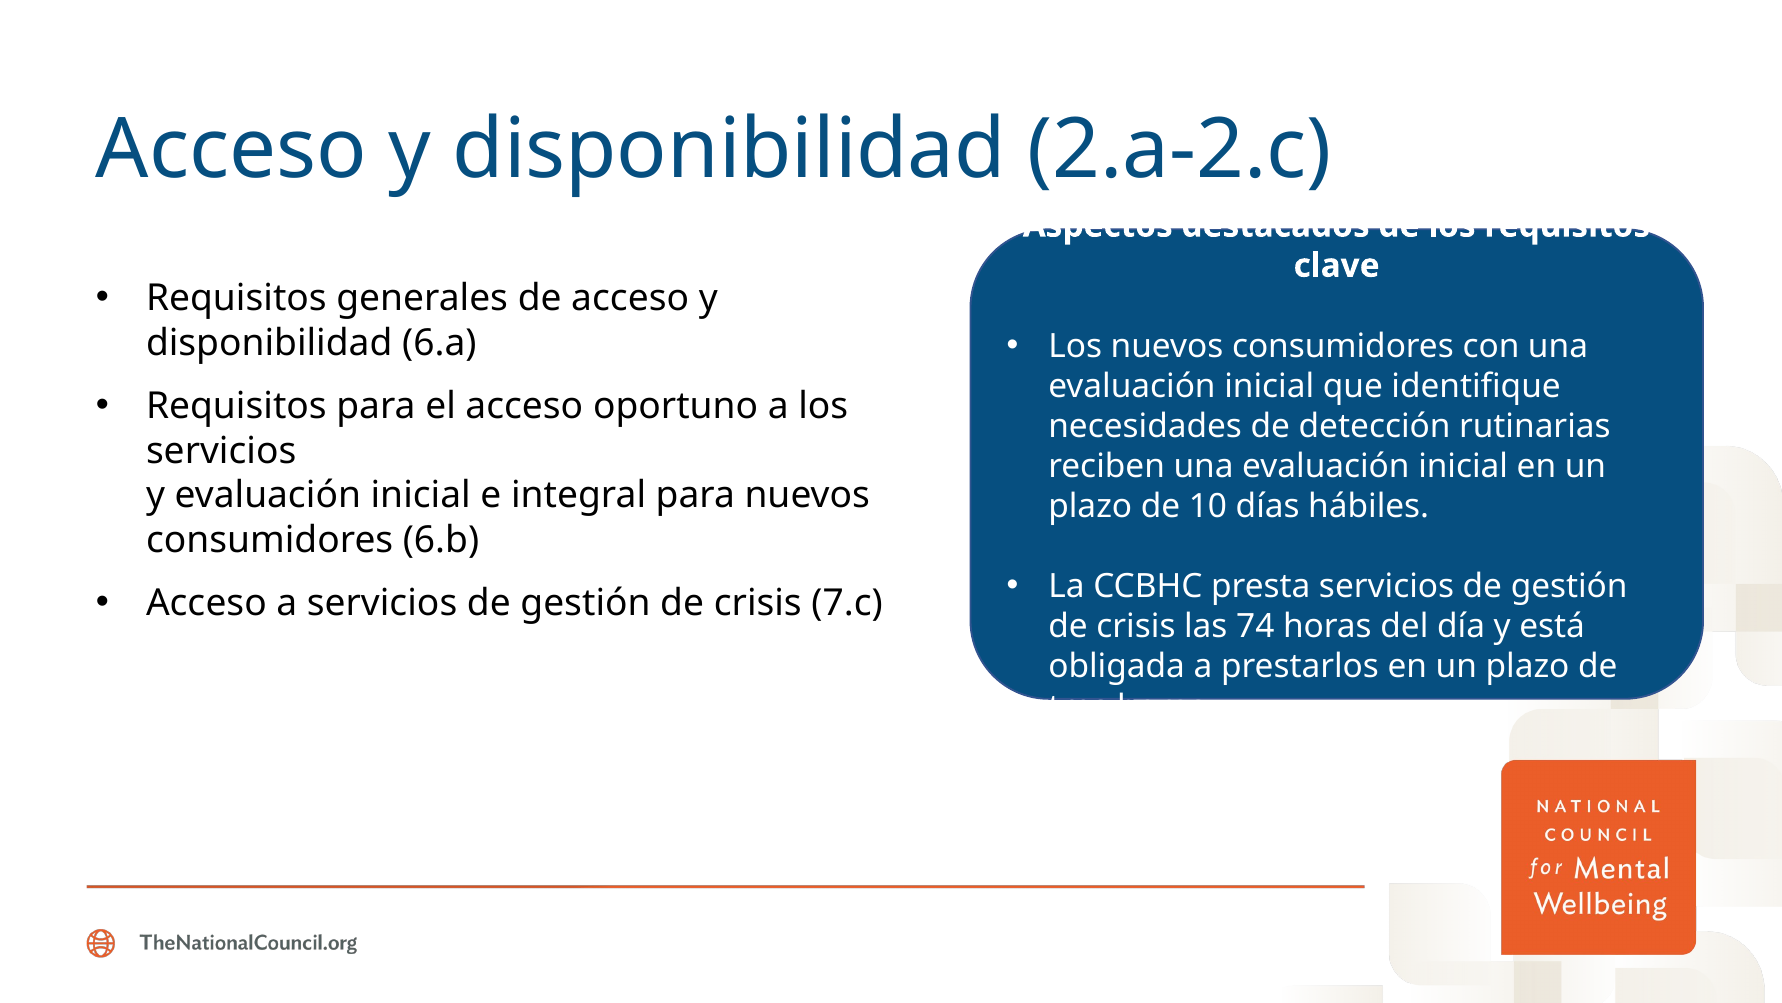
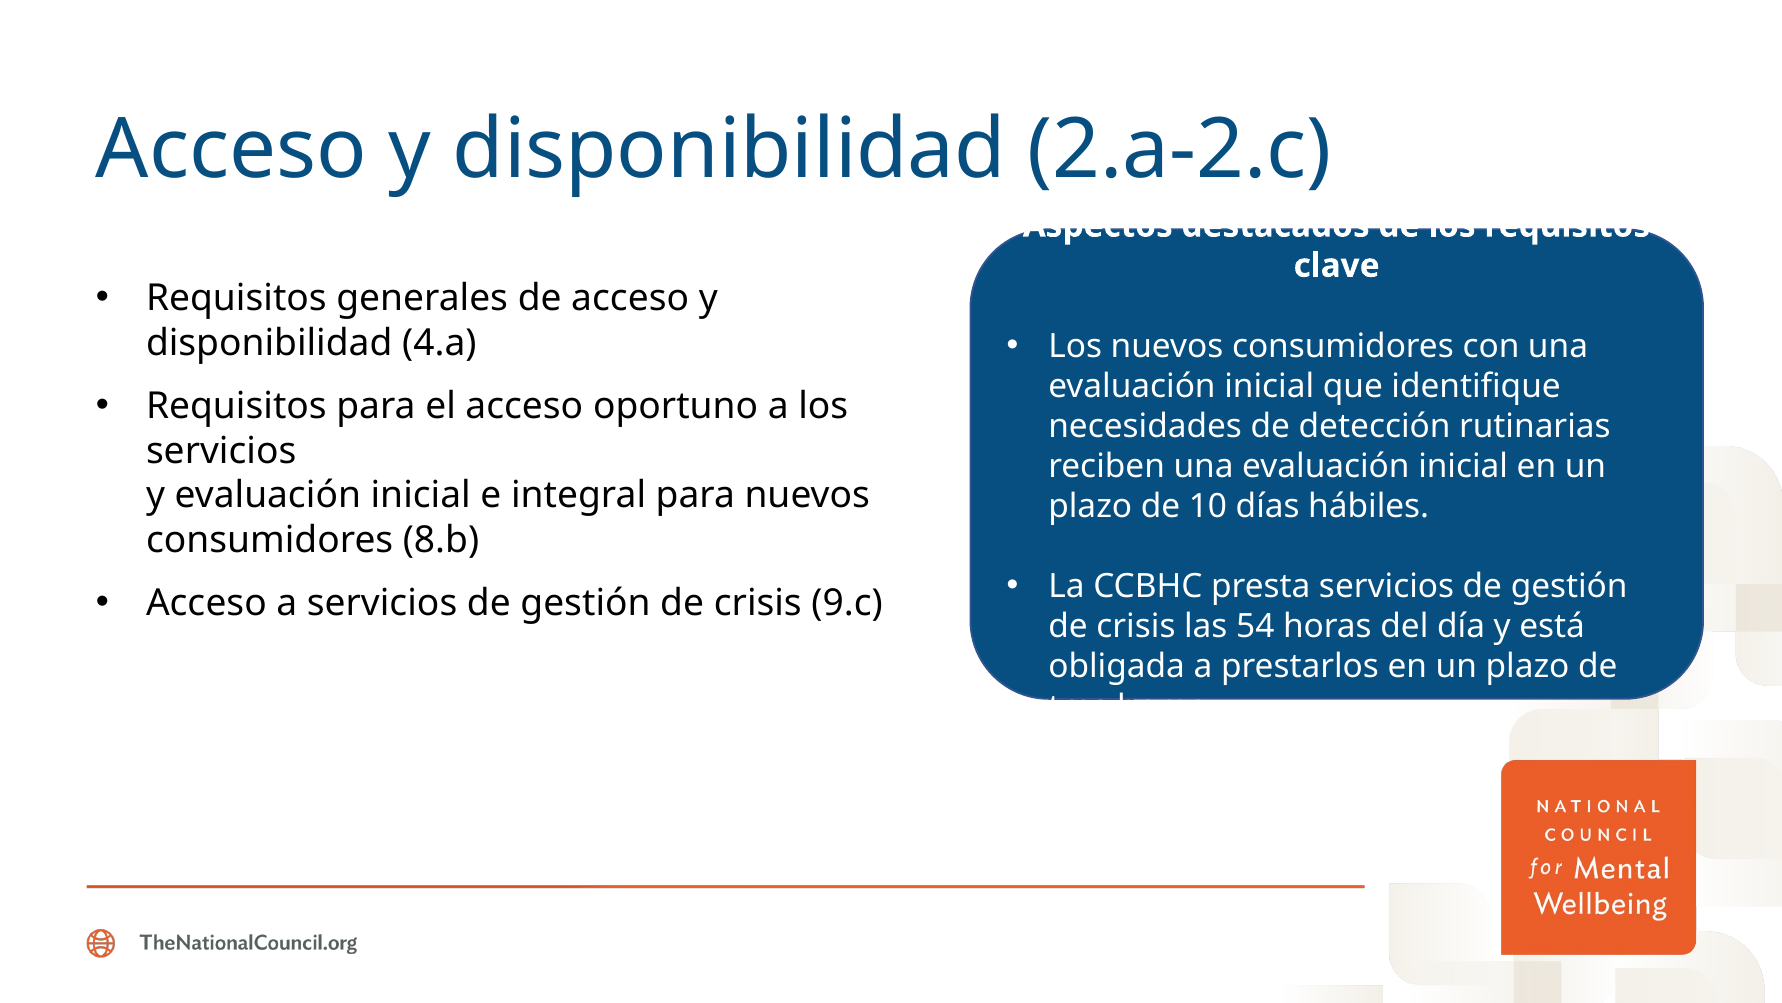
6.a: 6.a -> 4.a (439, 343)
6.b: 6.b -> 8.b (441, 540)
7.c: 7.c -> 9.c (847, 603)
74: 74 -> 54 (1255, 626)
